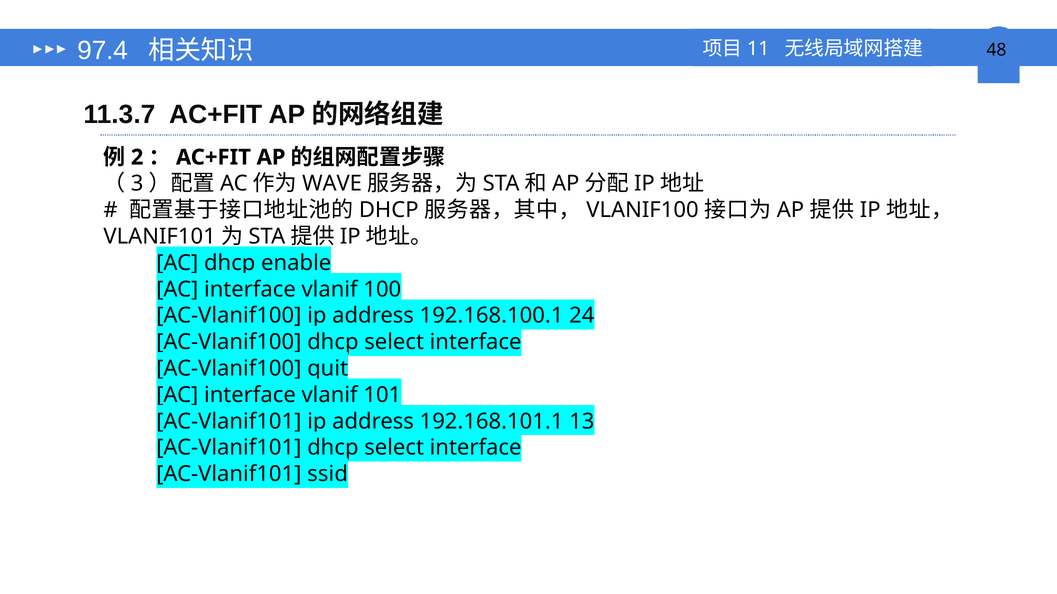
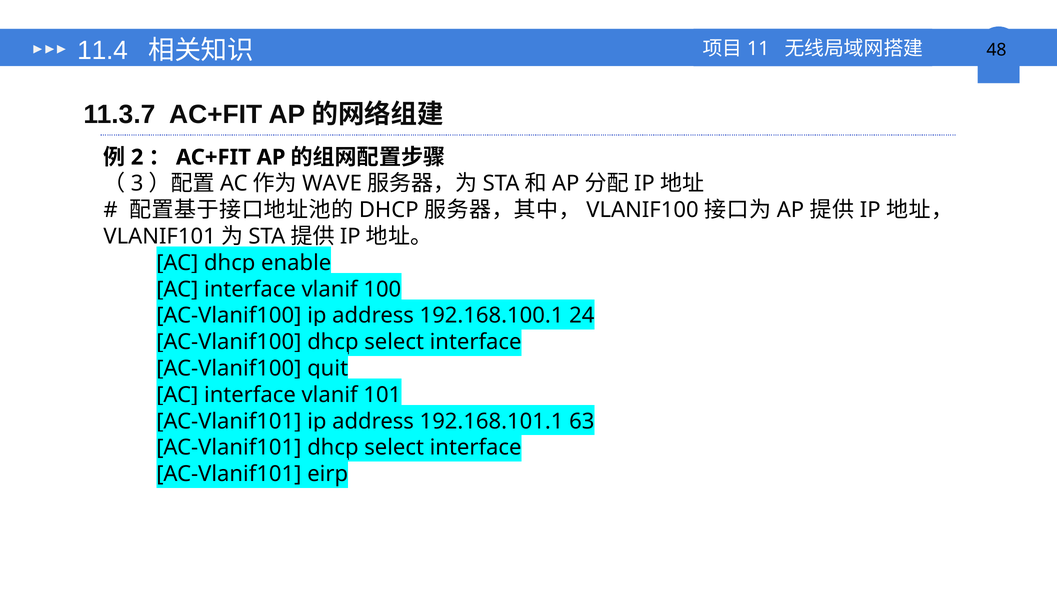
97.4: 97.4 -> 11.4 (103, 51)
13: 13 -> 63 (582, 422)
ssid: ssid -> eirp (328, 474)
